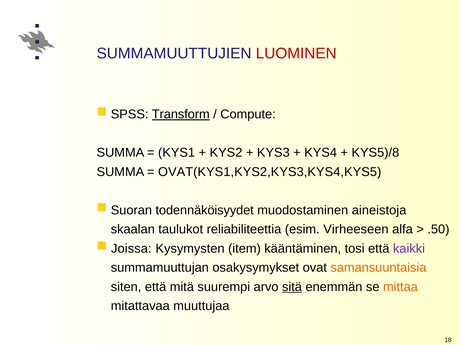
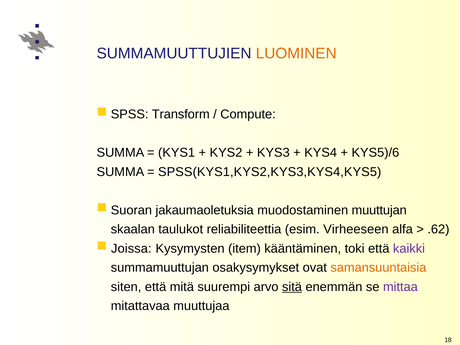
LUOMINEN colour: red -> orange (296, 53)
Transform underline: present -> none (181, 114)
KYS5)/8: KYS5)/8 -> KYS5)/6 (375, 153)
OVAT(KYS1,KYS2,KYS3,KYS4,KYS5: OVAT(KYS1,KYS2,KYS3,KYS4,KYS5 -> SPSS(KYS1,KYS2,KYS3,KYS4,KYS5 (270, 172)
todennäköisyydet: todennäköisyydet -> jakaumaoletuksia (205, 210)
aineistoja: aineistoja -> muuttujan (379, 210)
.50: .50 -> .62 (438, 229)
tosi: tosi -> toki (355, 248)
mittaa colour: orange -> purple (400, 287)
